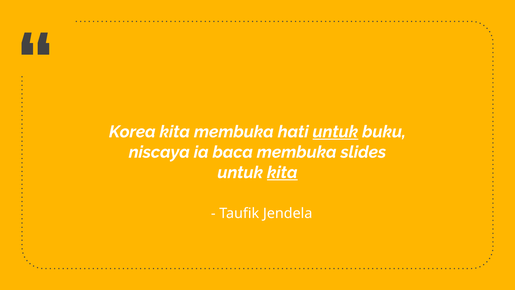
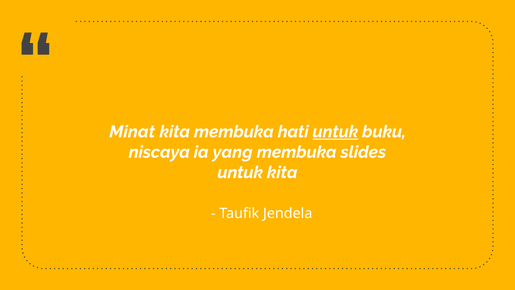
Korea: Korea -> Minat (132, 132)
baca: baca -> yang (233, 152)
kita underline: present -> none (282, 172)
